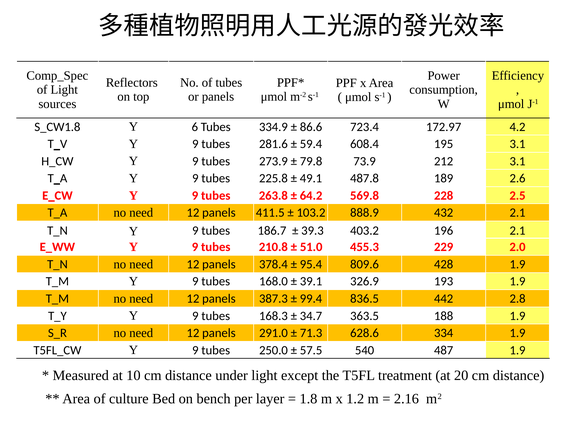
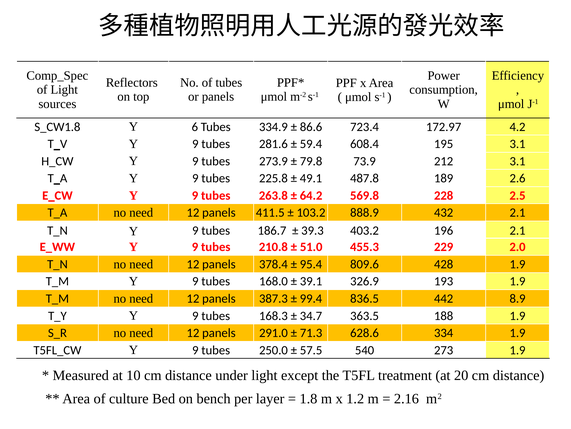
2.8: 2.8 -> 8.9 (518, 298)
487: 487 -> 273 (444, 350)
